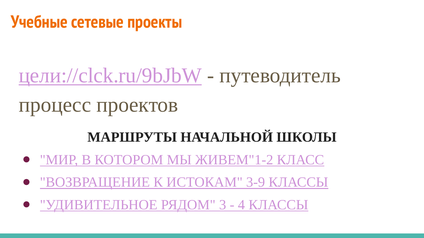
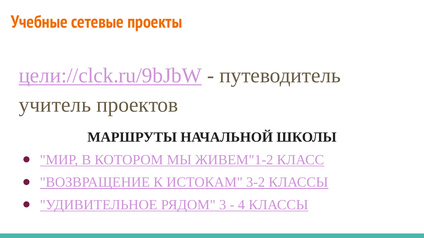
процесс: процесс -> учитель (55, 105)
3-9: 3-9 -> 3-2 (256, 183)
